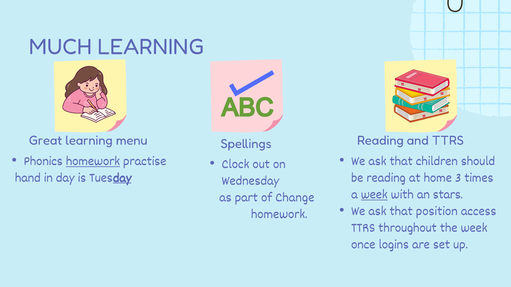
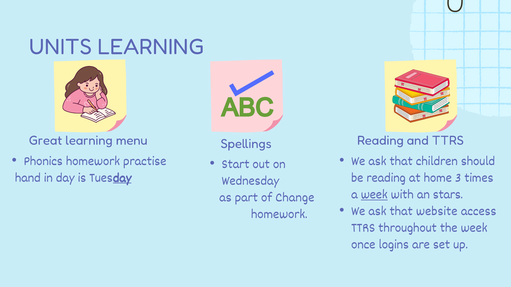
MUCH: MUCH -> UNITS (60, 47)
homework underline: present -> none (93, 161)
Clock: Clock -> Start (236, 164)
position: position -> website (437, 211)
